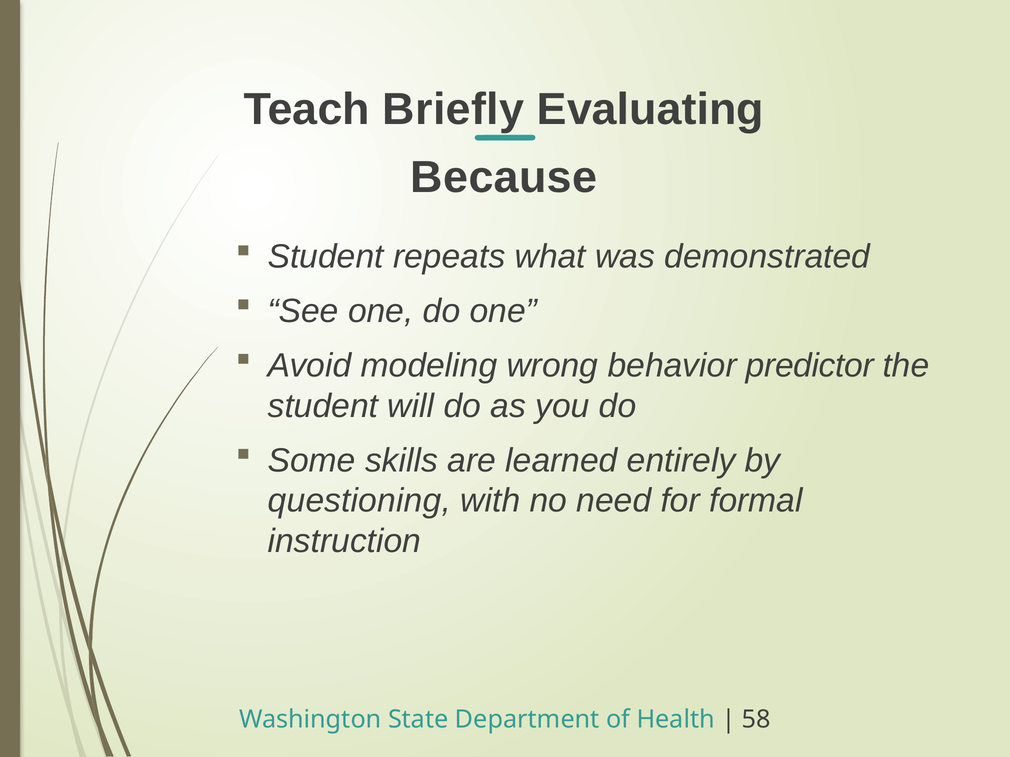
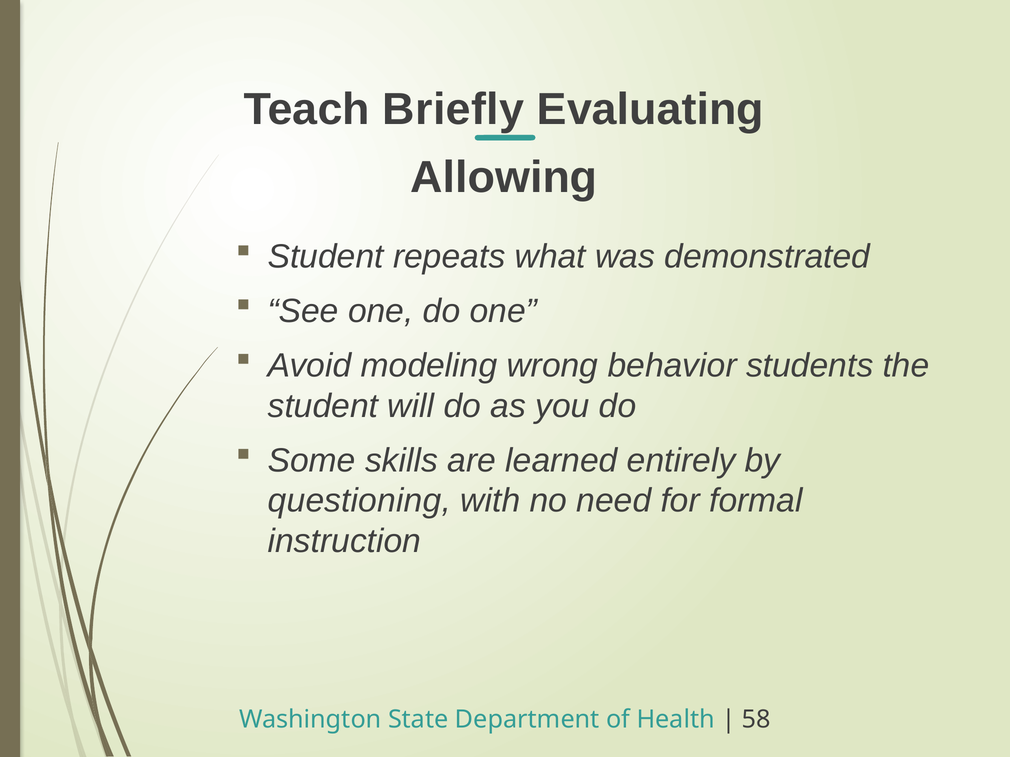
Because: Because -> Allowing (504, 177)
predictor: predictor -> students (810, 366)
